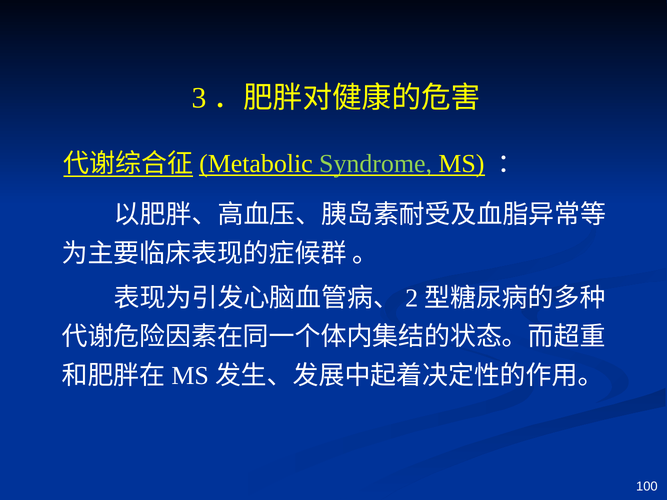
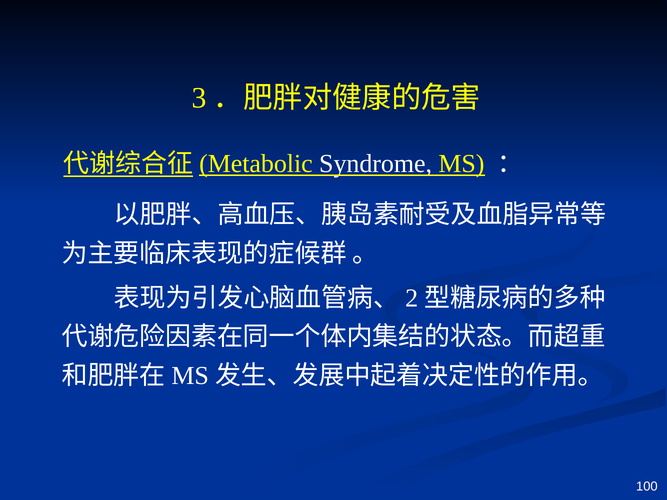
Syndrome colour: light green -> white (376, 164)
